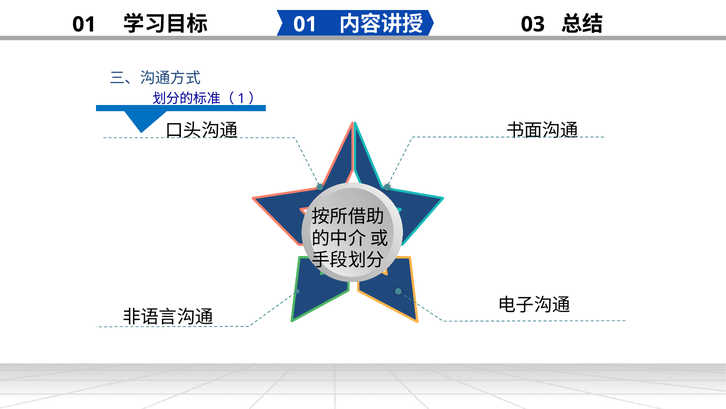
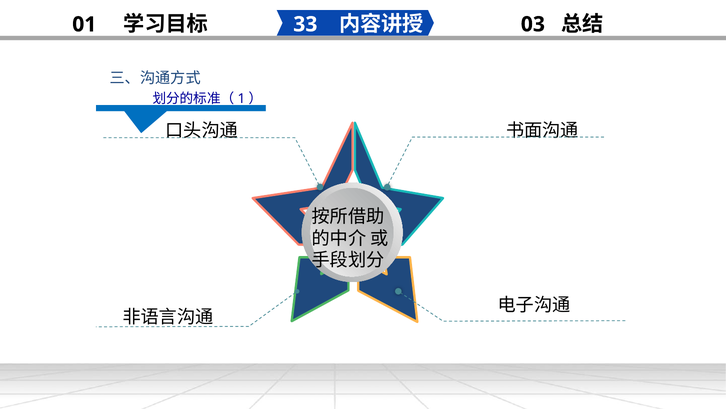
01: 01 -> 33 (305, 24)
